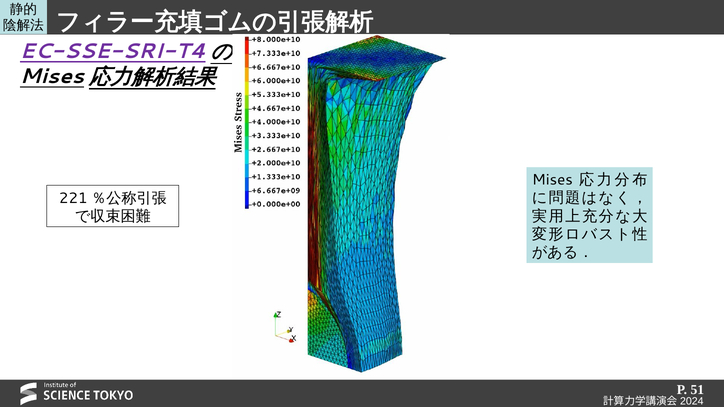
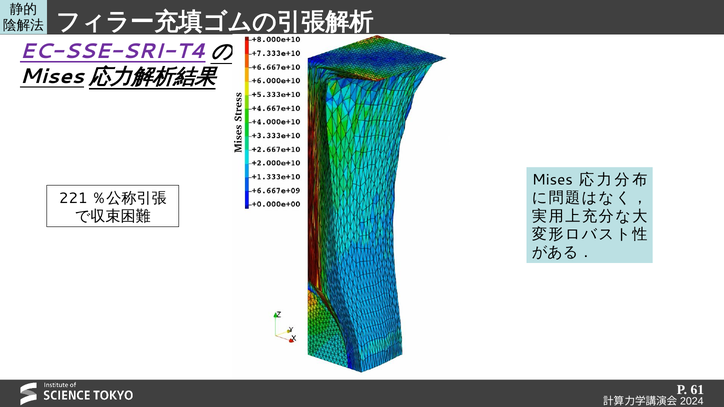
51: 51 -> 61 (697, 390)
